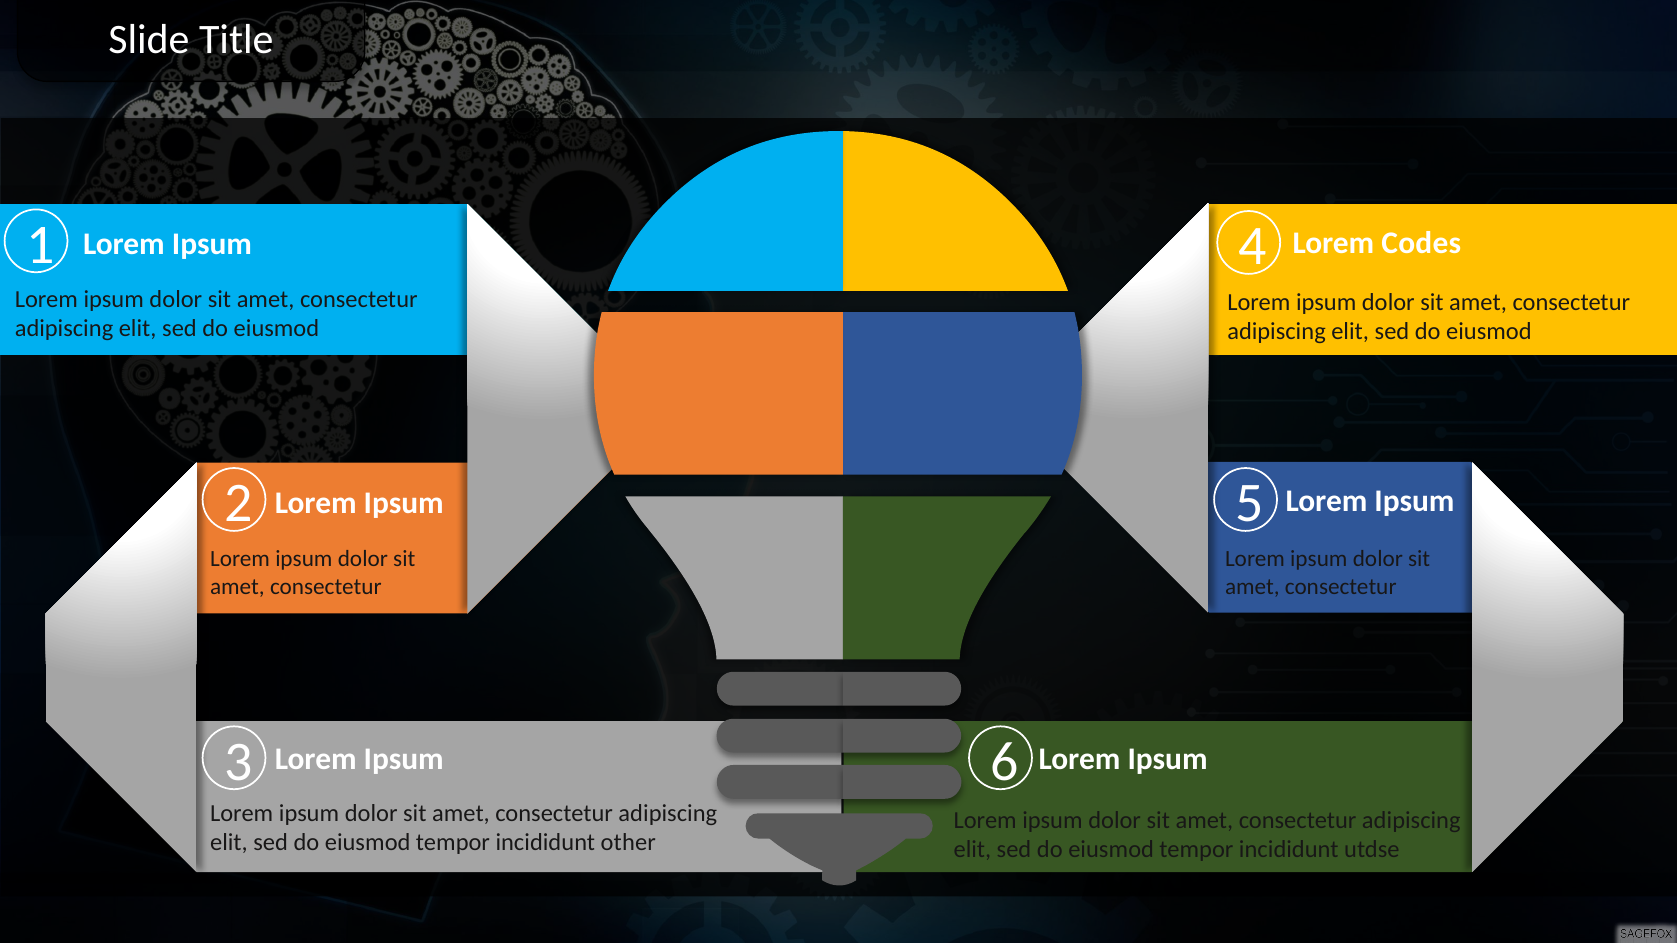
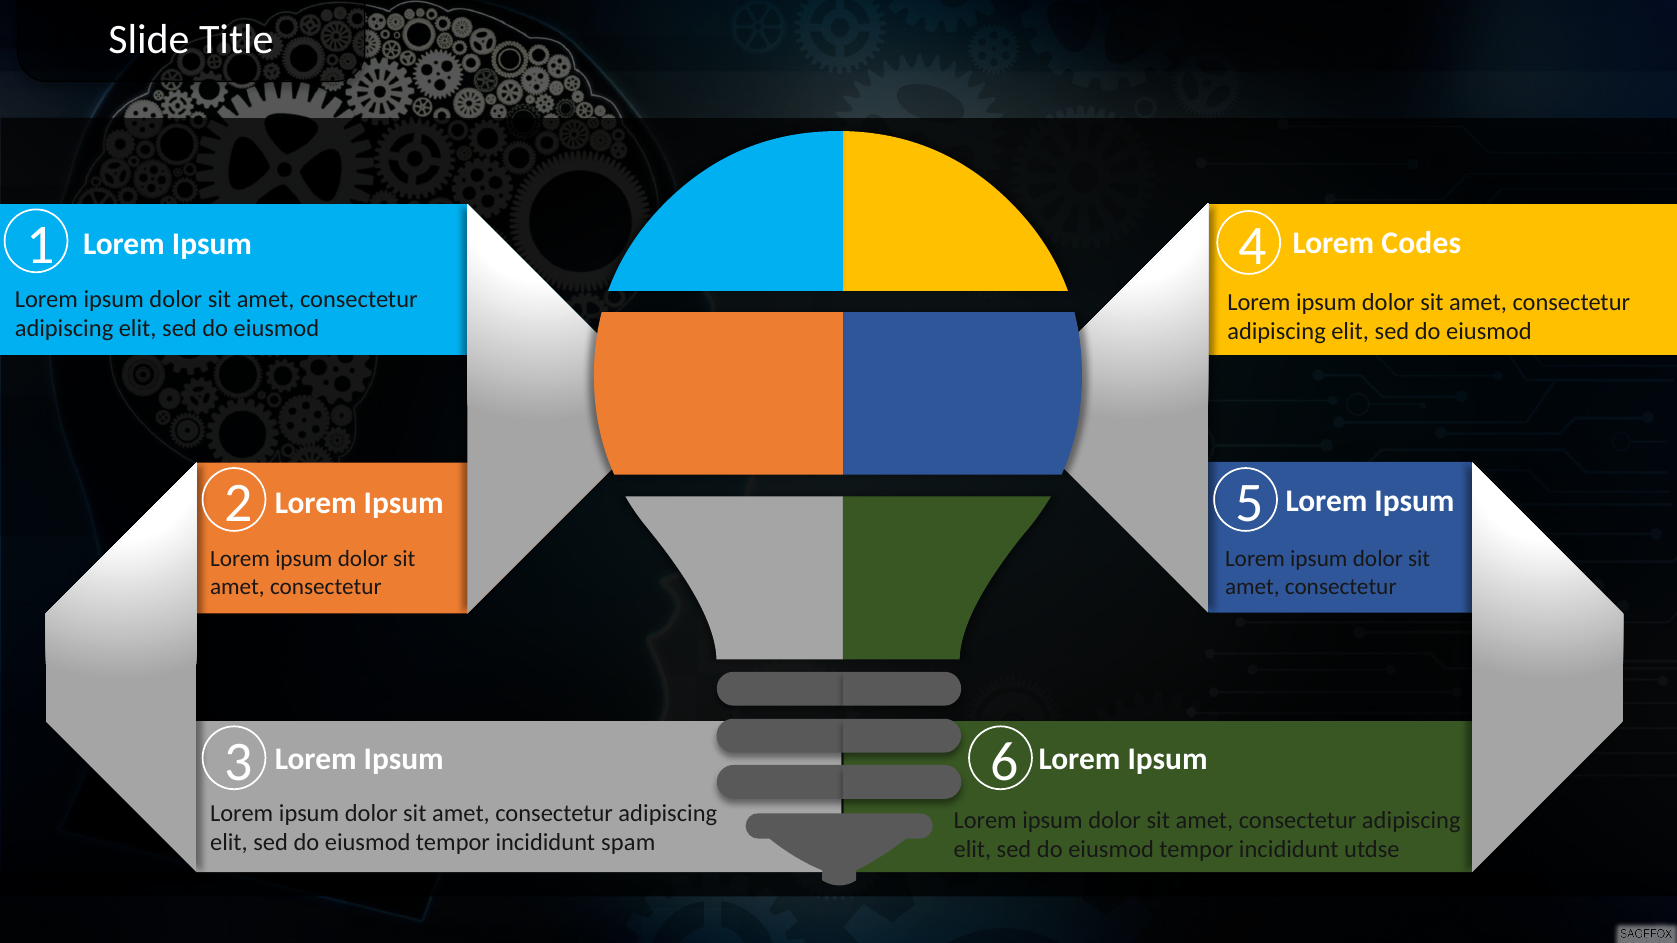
other: other -> spam (628, 843)
